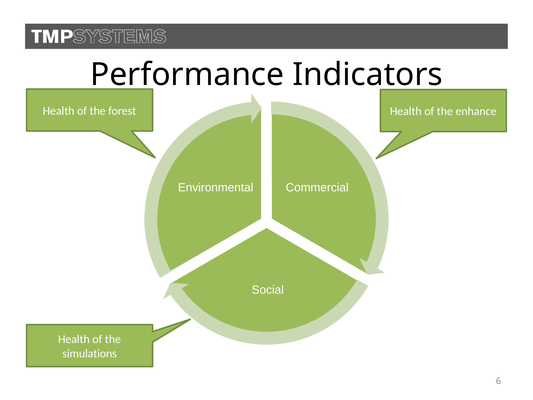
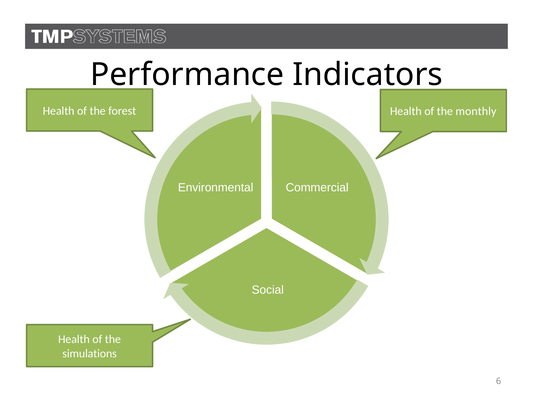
enhance: enhance -> monthly (476, 111)
